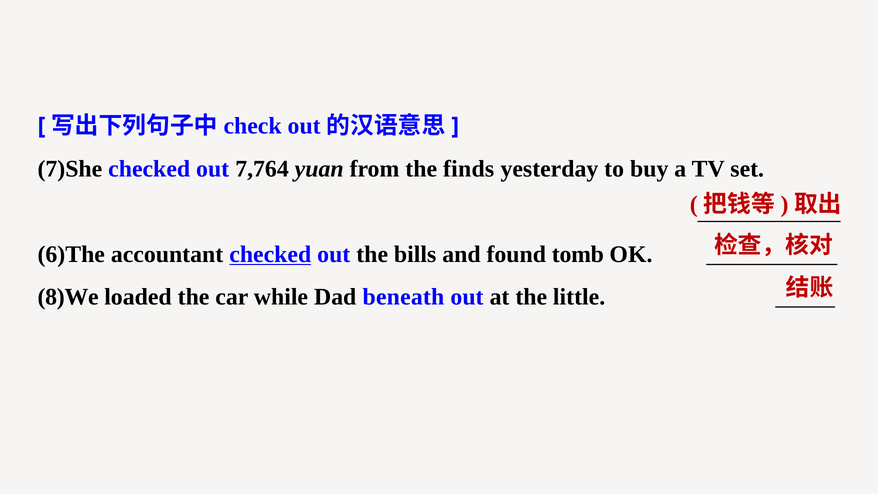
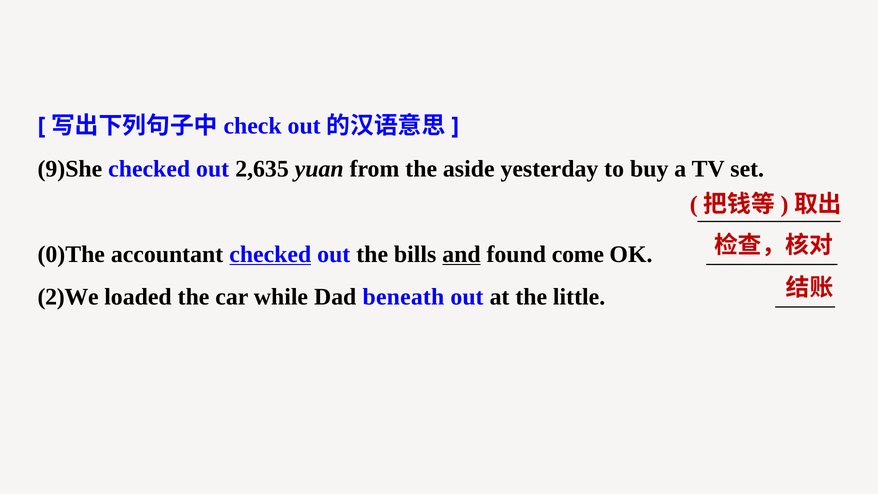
7)She: 7)She -> 9)She (70, 169)
7,764: 7,764 -> 2,635 (262, 169)
finds: finds -> aside (469, 169)
6)The: 6)The -> 0)The (71, 254)
and underline: none -> present (461, 254)
tomb: tomb -> come (578, 254)
8)We: 8)We -> 2)We (68, 297)
